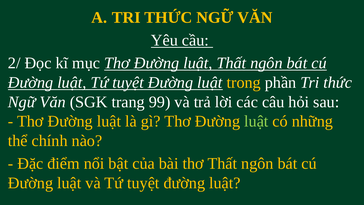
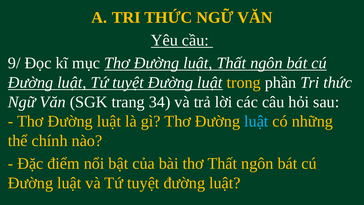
2/: 2/ -> 9/ (14, 63)
99: 99 -> 34 (160, 102)
luật colour: light green -> light blue (256, 121)
